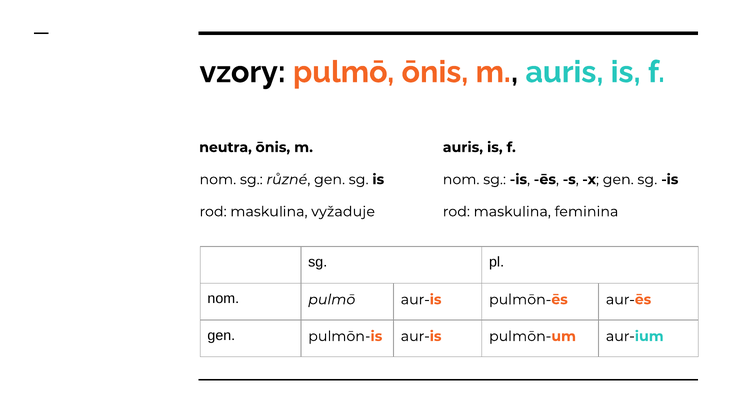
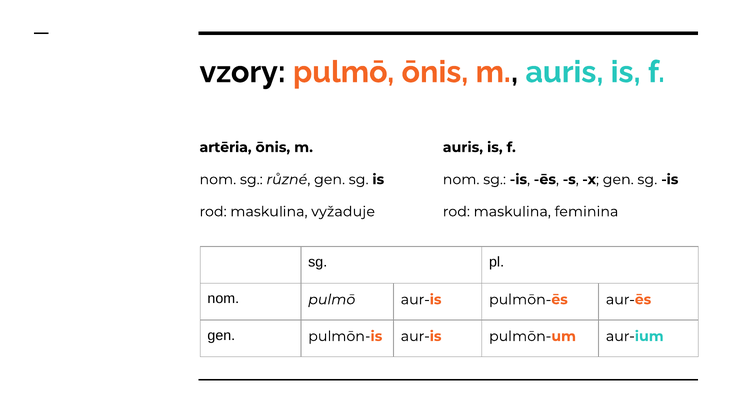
neutra: neutra -> artēria (226, 147)
